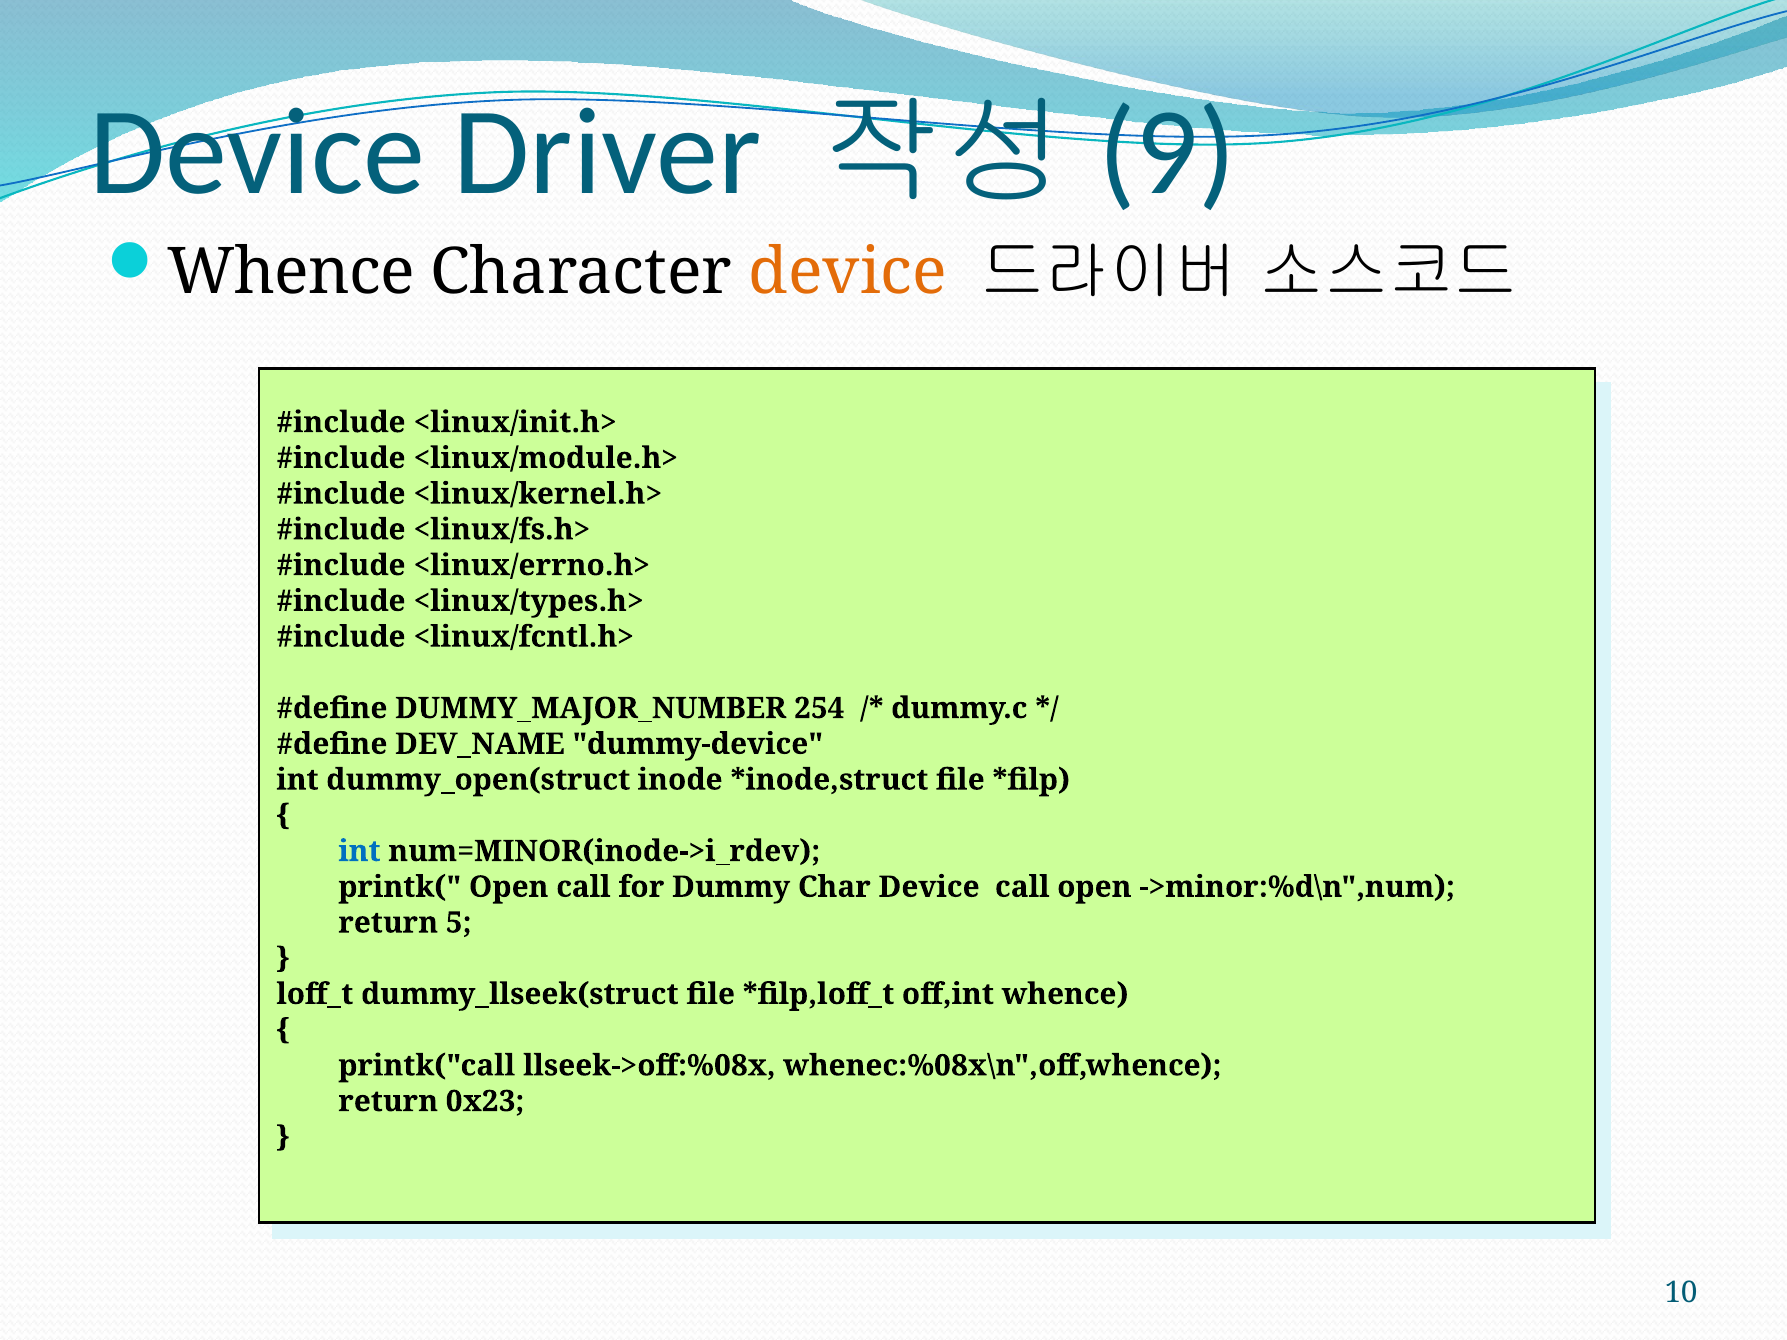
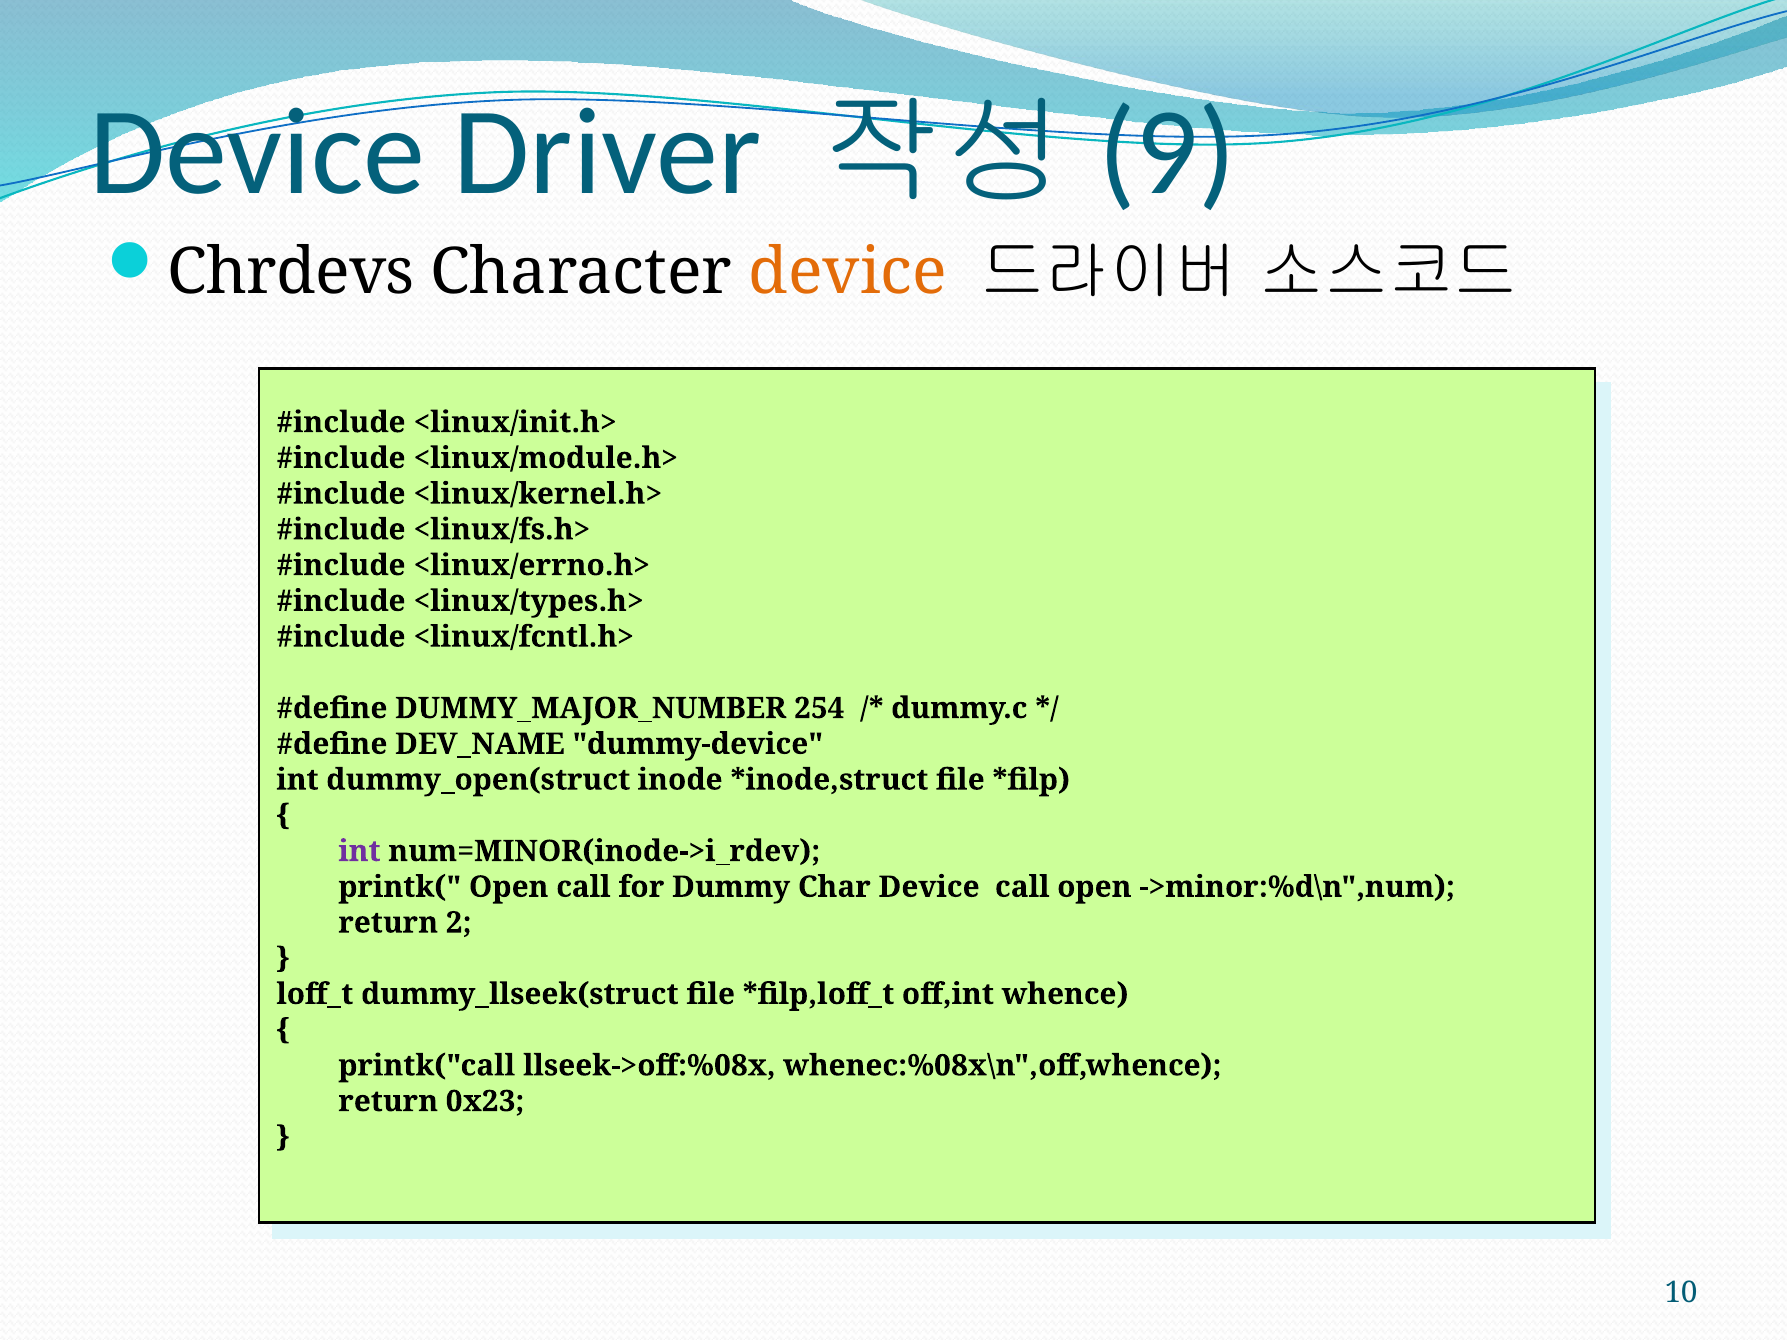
Whence: Whence -> Chrdevs (291, 273)
int colour: blue -> purple (359, 851)
5: 5 -> 2 (459, 923)
